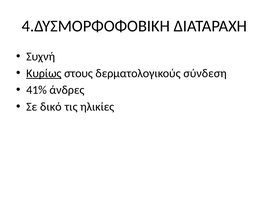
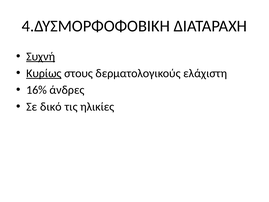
Συχνή underline: none -> present (41, 56)
σύνδεση: σύνδεση -> ελάχιστη (205, 73)
41%: 41% -> 16% (37, 90)
